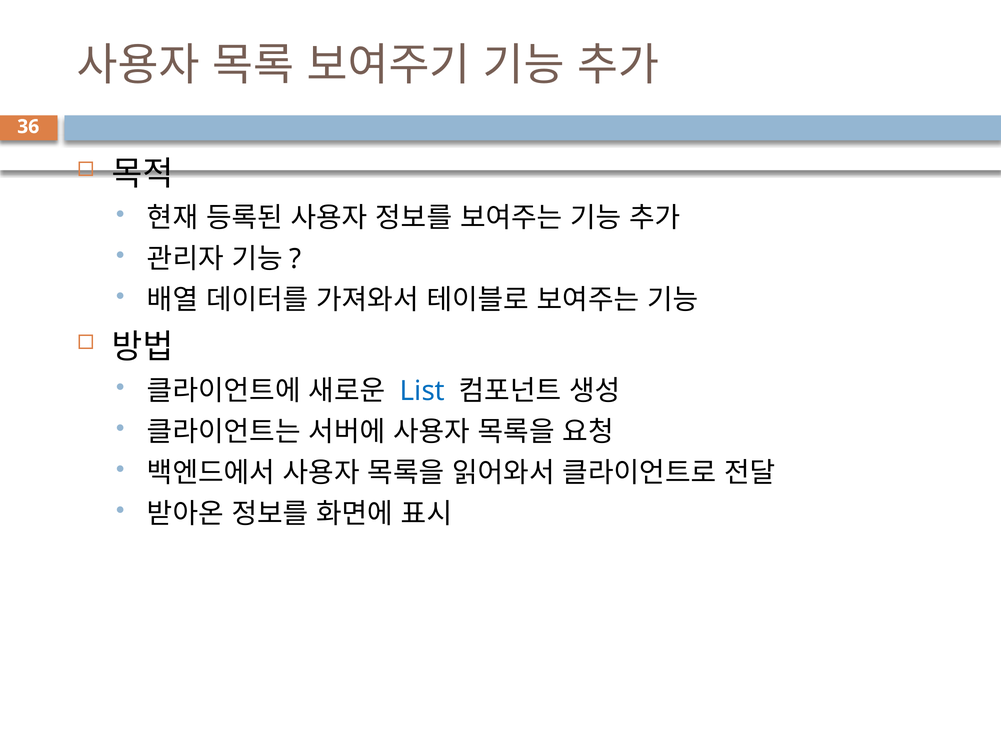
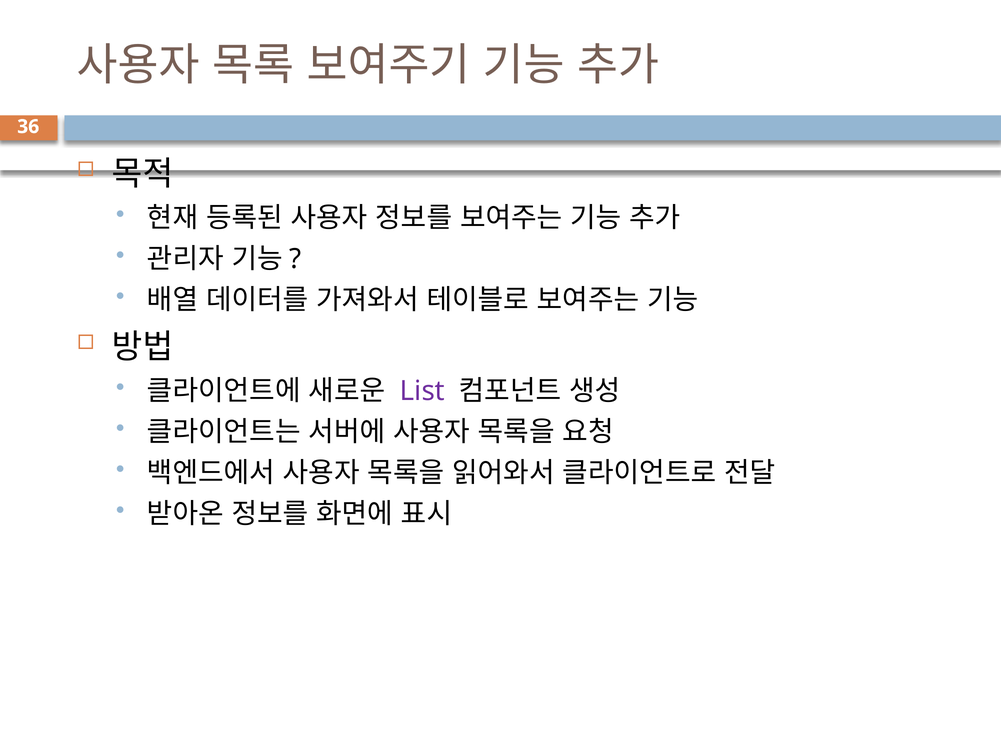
List colour: blue -> purple (422, 391)
